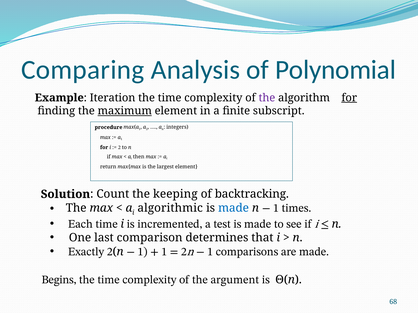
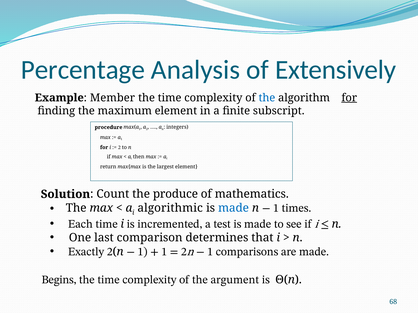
Comparing: Comparing -> Percentage (83, 70)
Polynomial: Polynomial -> Extensively (336, 70)
Iteration: Iteration -> Member (112, 98)
the colour: purple -> blue (267, 98)
maximum underline: present -> none (125, 111)
keeping: keeping -> produce (175, 194)
backtracking: backtracking -> mathematics (252, 194)
